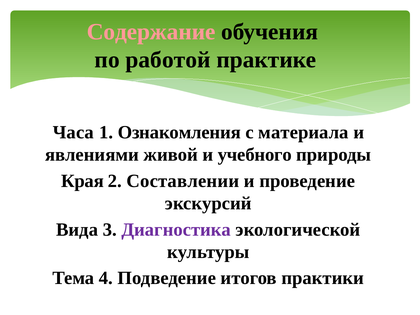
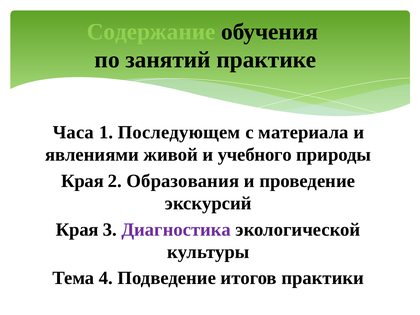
Содержание colour: pink -> light green (151, 32)
работой: работой -> занятий (168, 60)
Ознакомления: Ознакомления -> Последующем (179, 132)
Составлении: Составлении -> Образования (183, 181)
Вида: Вида -> Края (77, 230)
